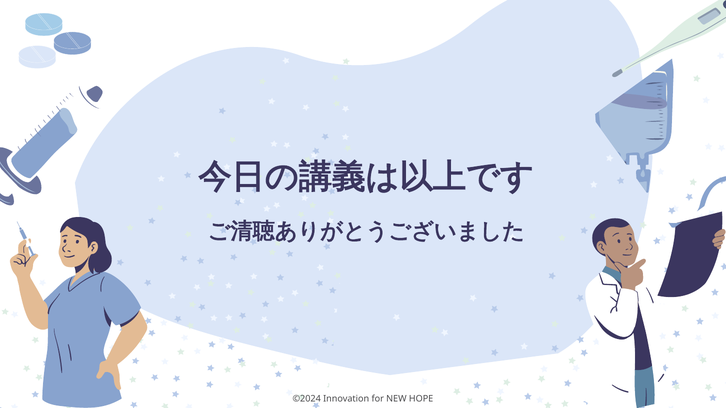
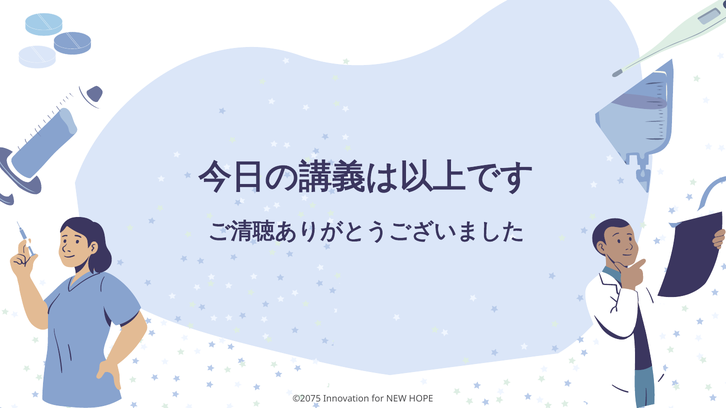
©2024: ©2024 -> ©2075 (307, 399)
